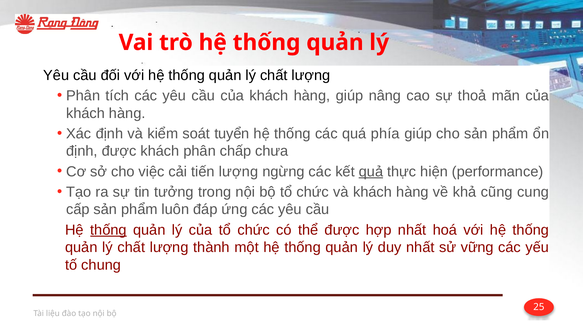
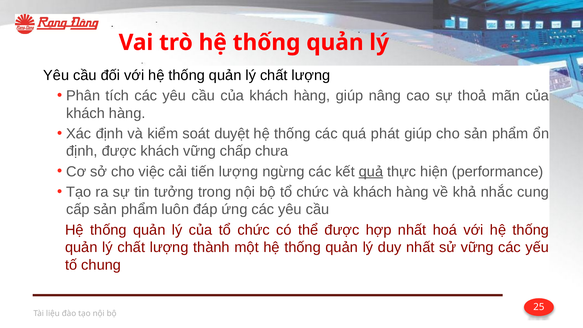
tuyển: tuyển -> duyệt (232, 134)
phía: phía -> phát (385, 134)
khách phân: phân -> vững (200, 151)
cũng: cũng -> nhắc (497, 192)
thống underline: present -> none (108, 230)
